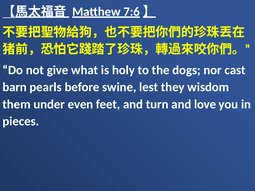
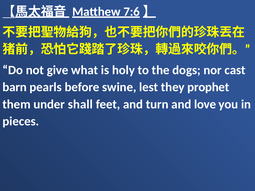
wisdom: wisdom -> prophet (208, 87)
even: even -> shall (80, 104)
